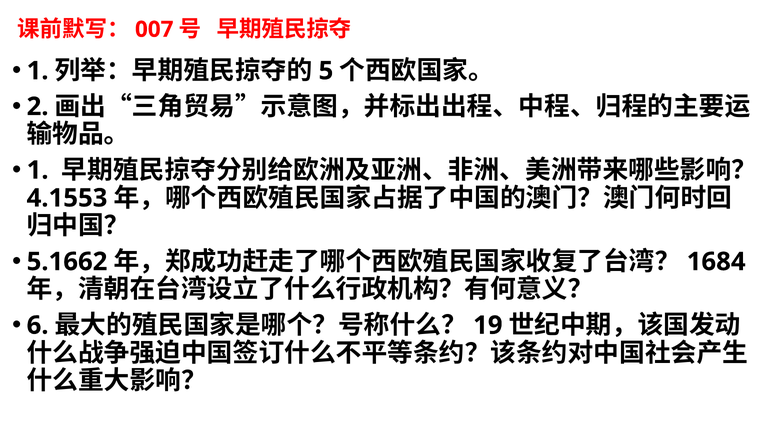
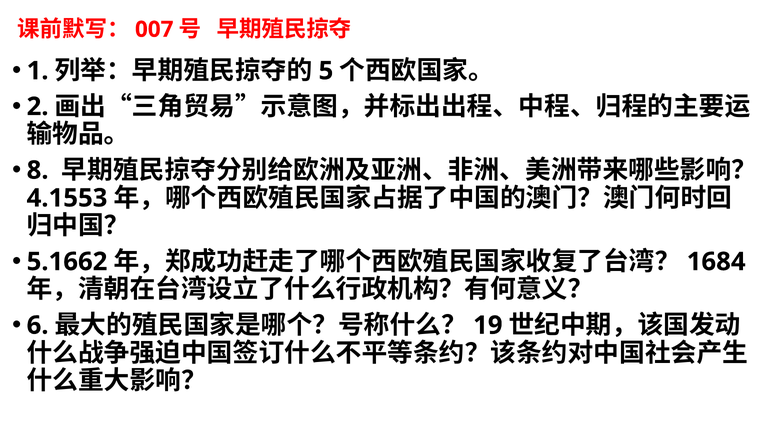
1: 1 -> 8 (38, 170)
